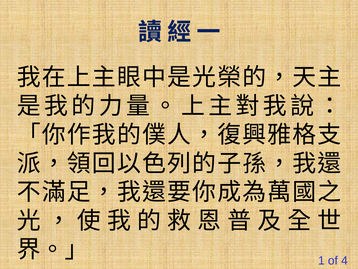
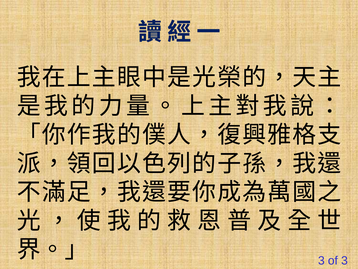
1: 1 -> 3 (321, 260)
of 4: 4 -> 3 (344, 260)
